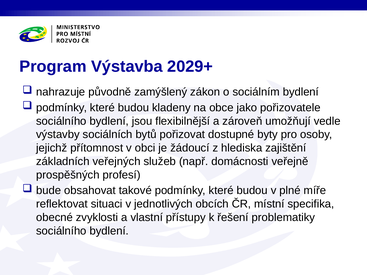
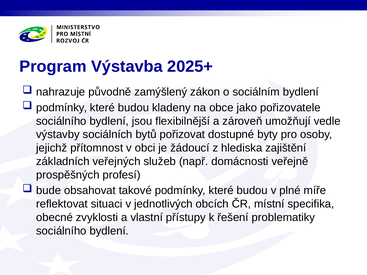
2029+: 2029+ -> 2025+ (190, 67)
